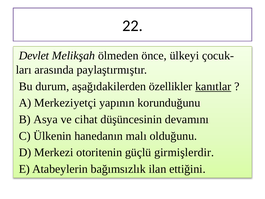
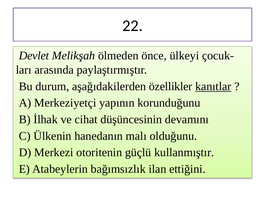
Asya: Asya -> İlhak (46, 119)
girmişlerdir: girmişlerdir -> kullanmıştır (184, 152)
